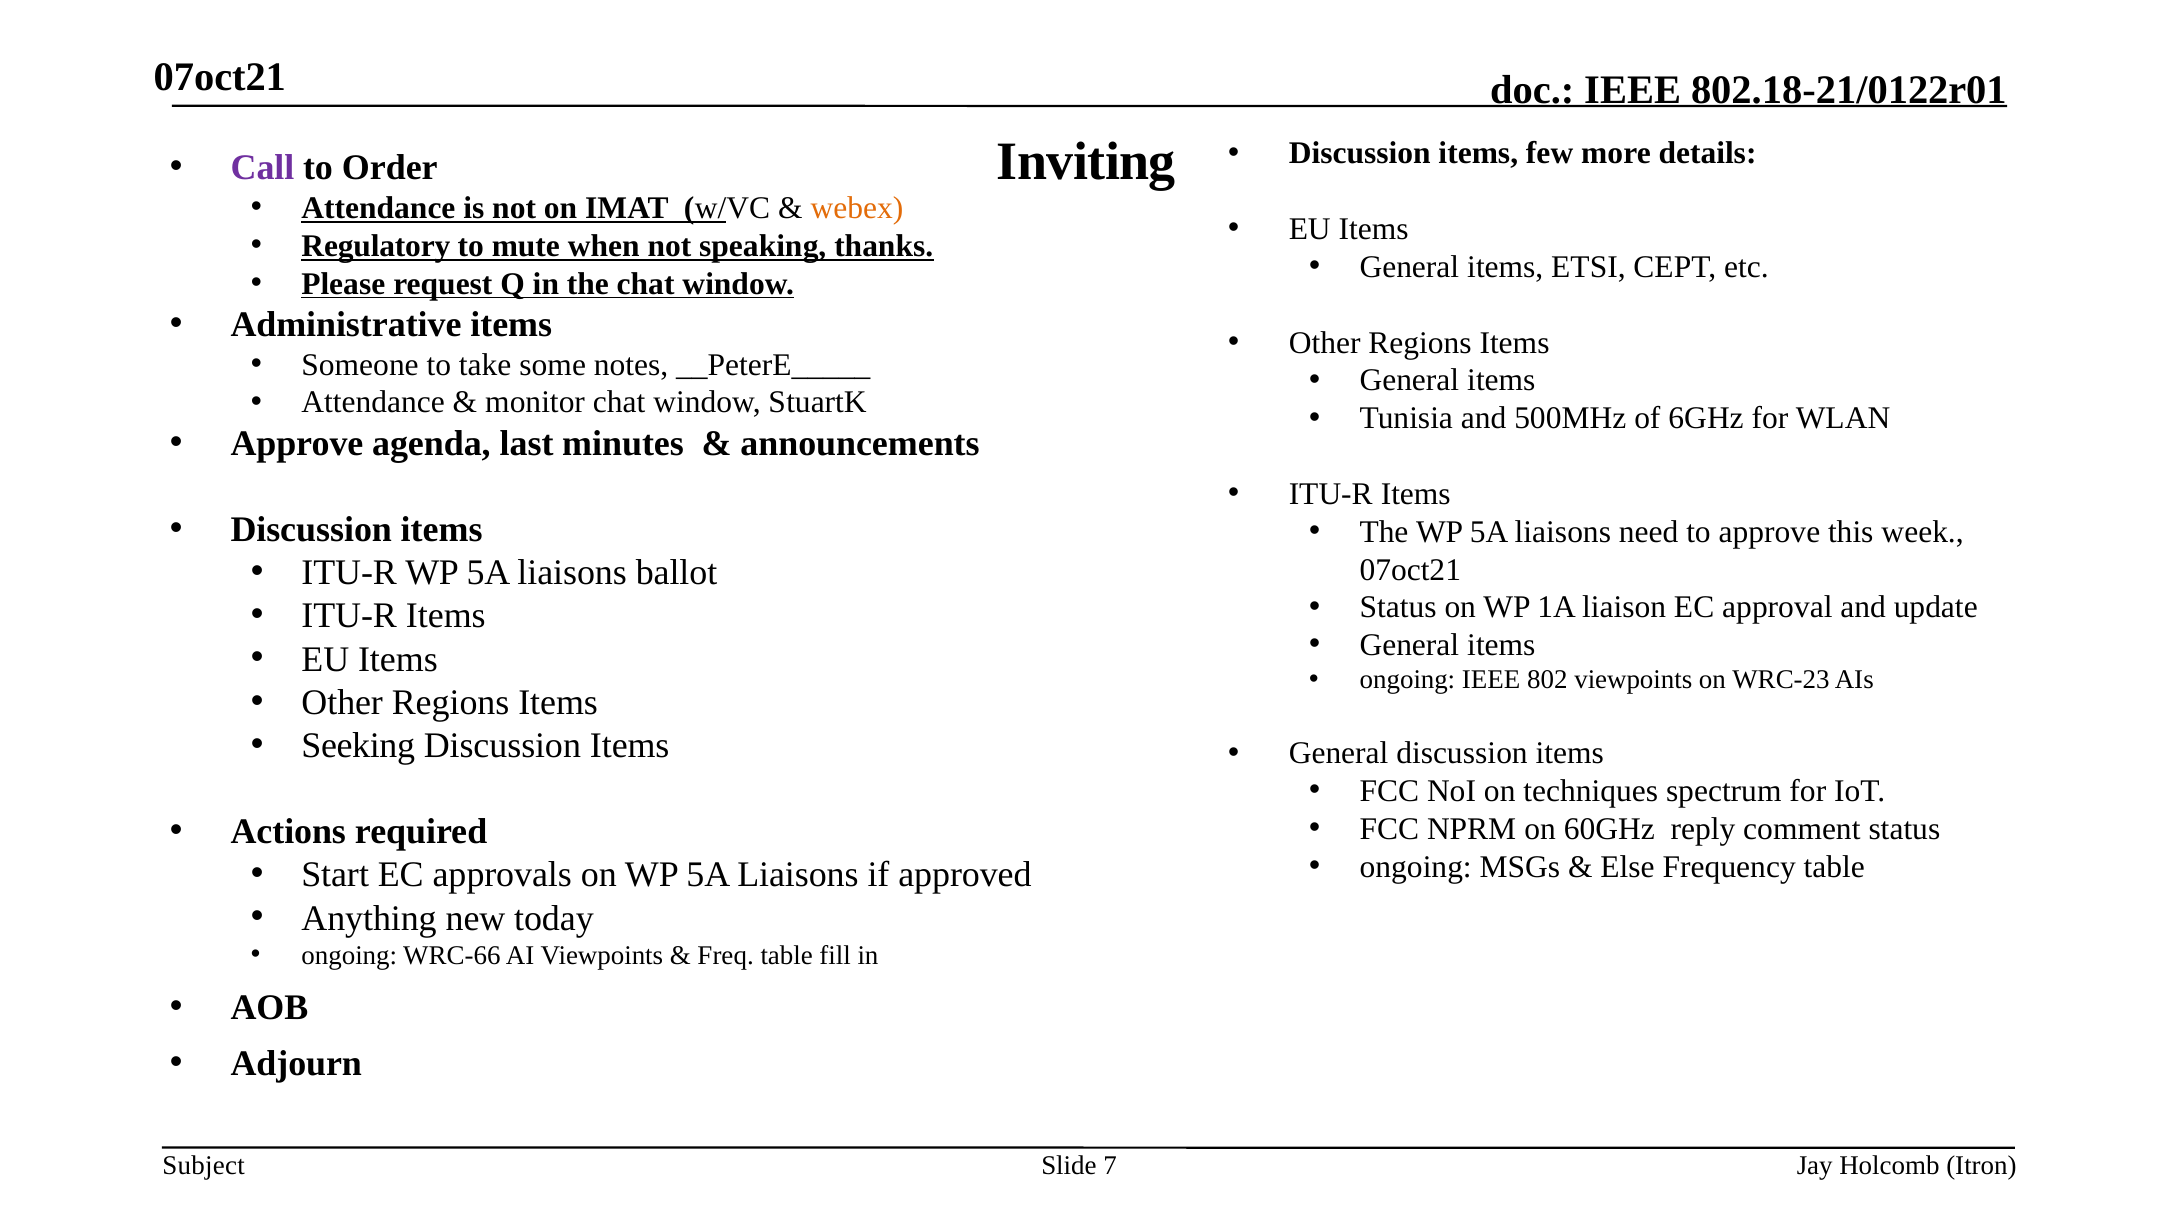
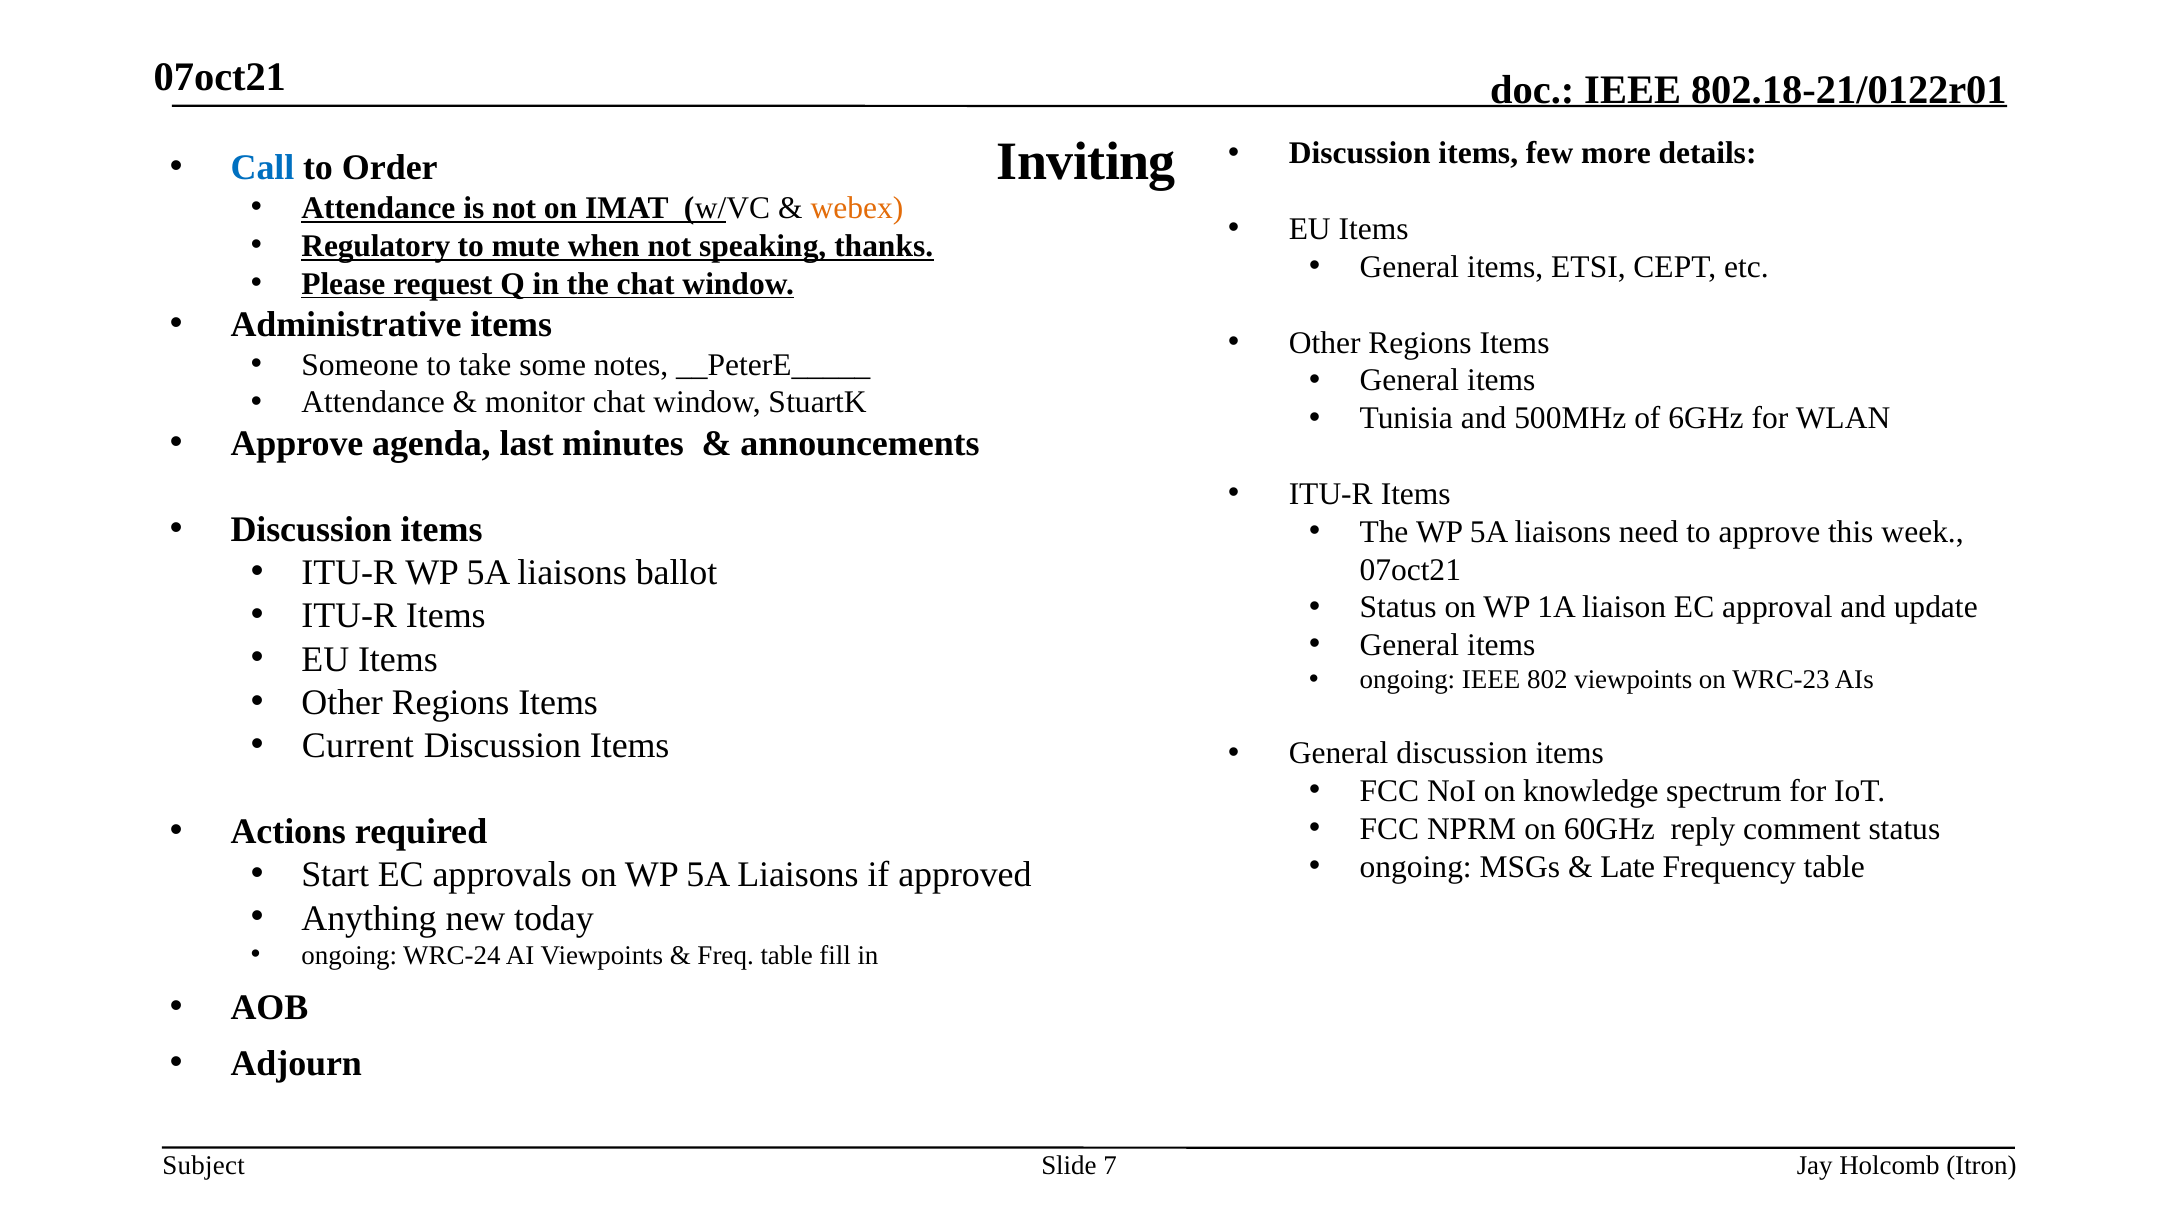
Call colour: purple -> blue (262, 168)
Seeking: Seeking -> Current (358, 745)
techniques: techniques -> knowledge (1591, 791)
Else: Else -> Late (1628, 866)
WRC-66: WRC-66 -> WRC-24 (452, 955)
